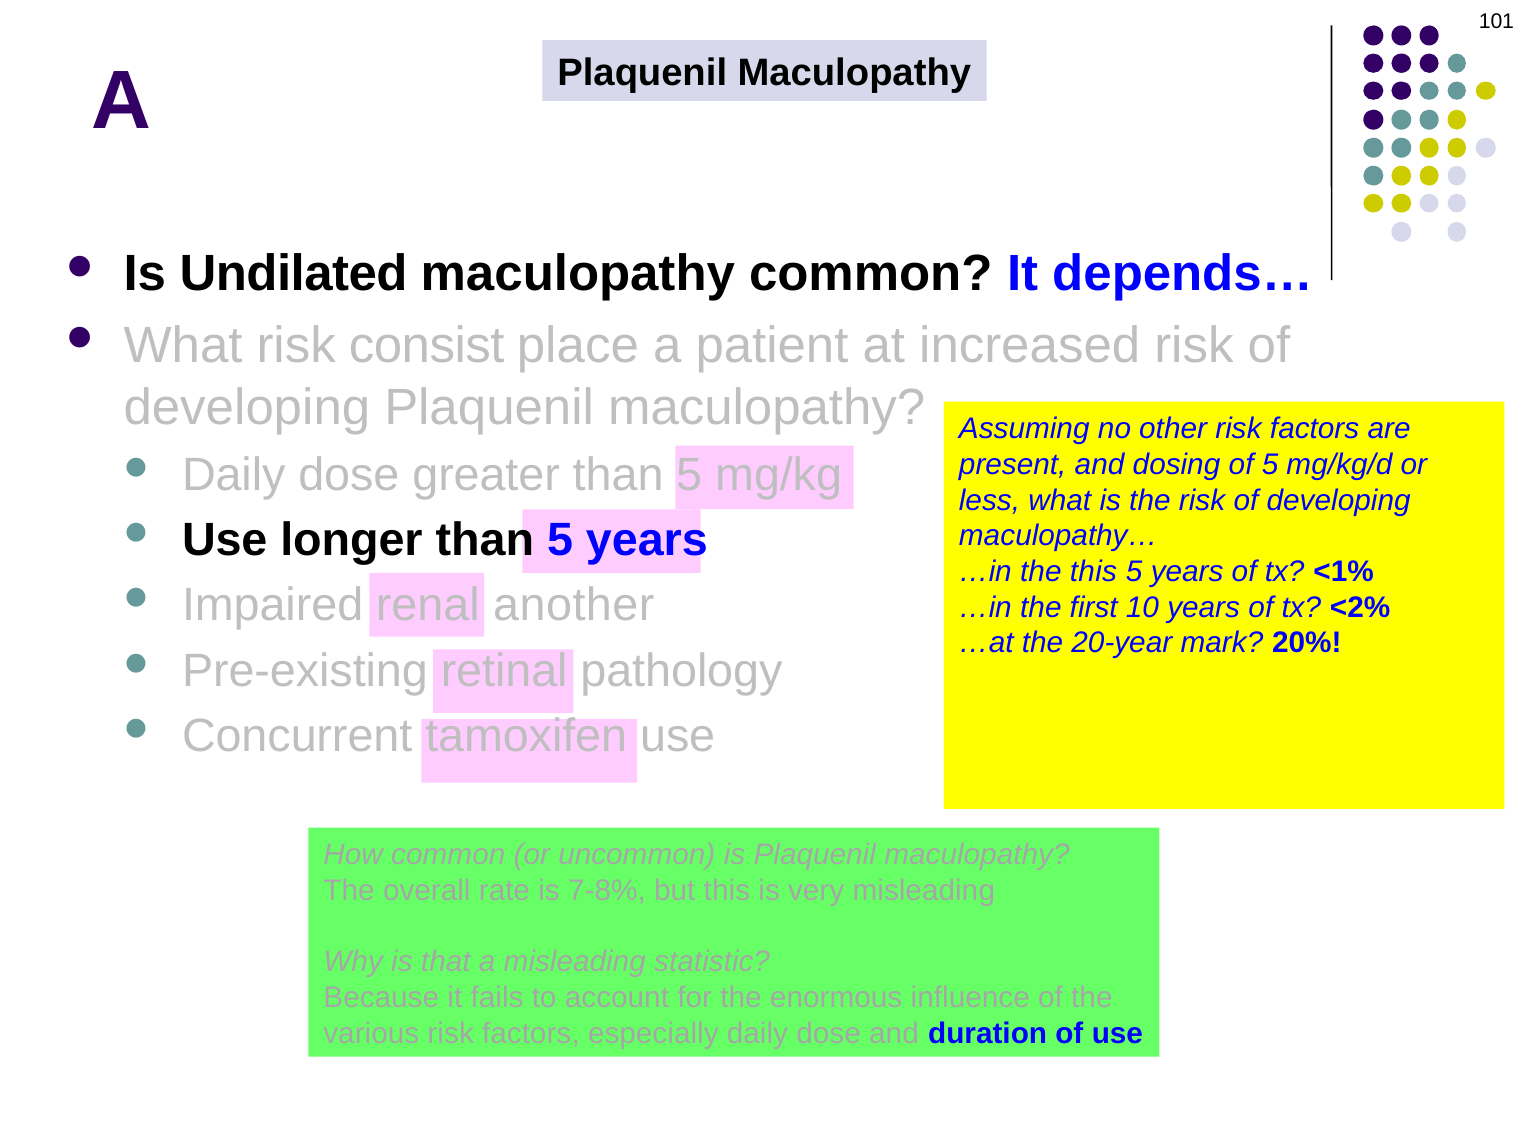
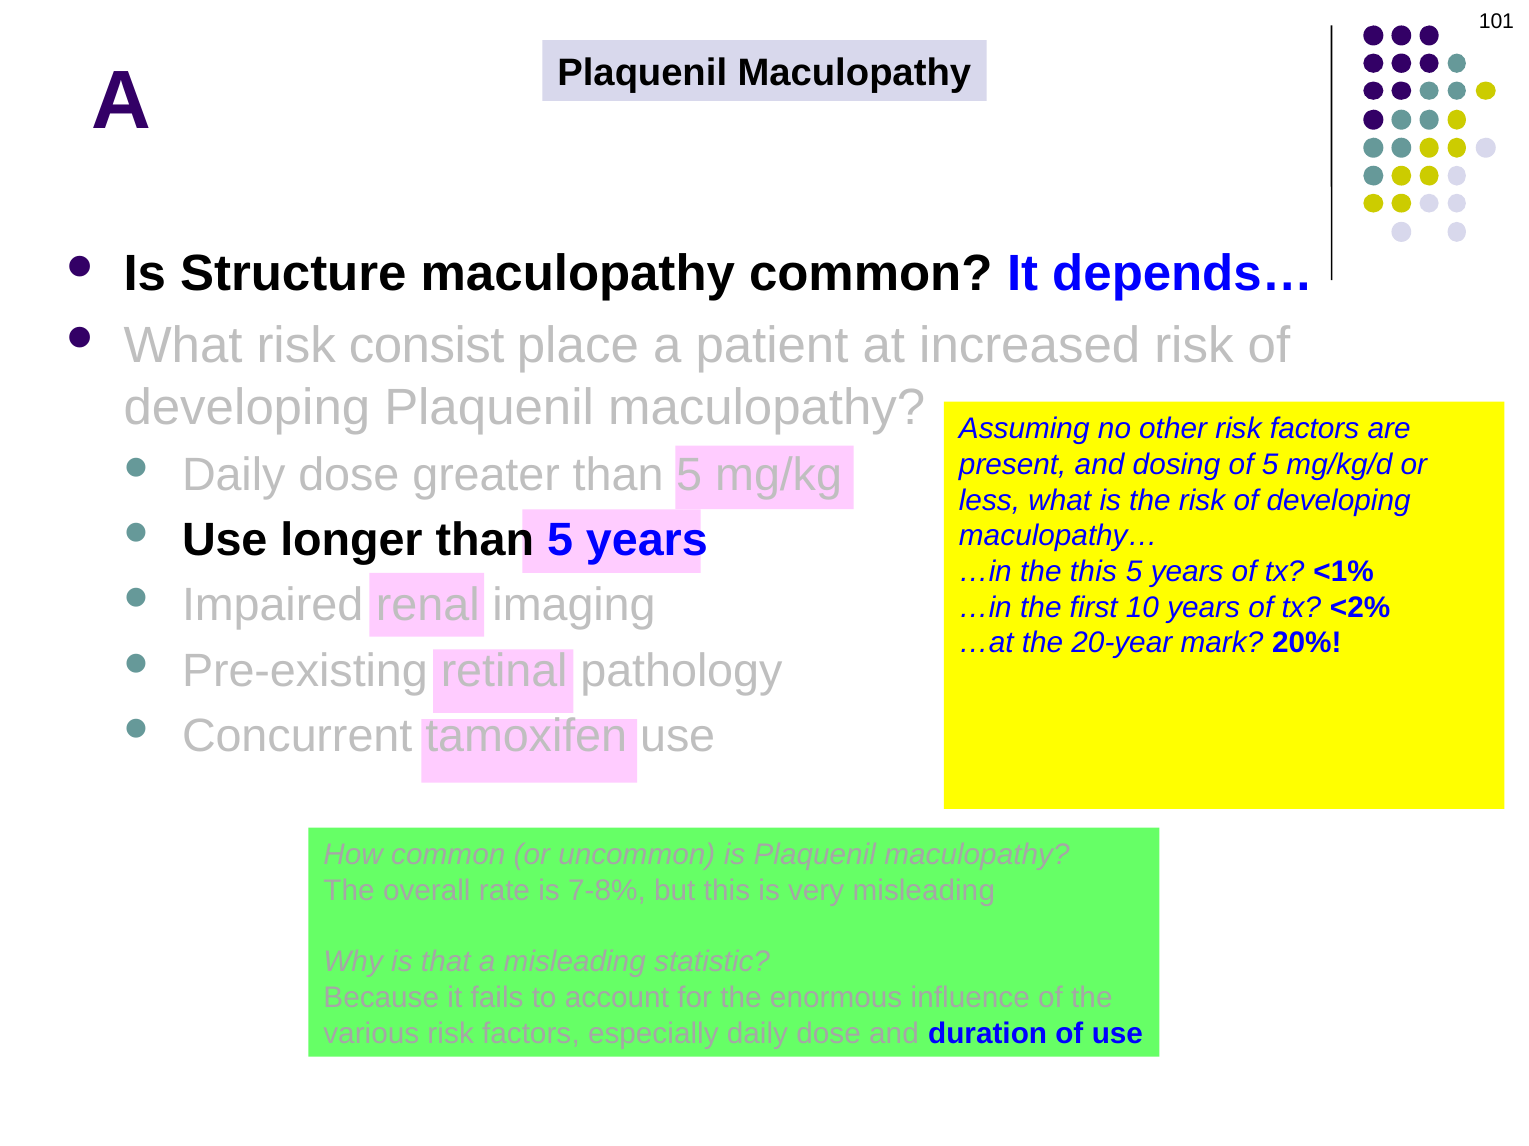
Undilated: Undilated -> Structure (293, 274)
another: another -> imaging (574, 606)
